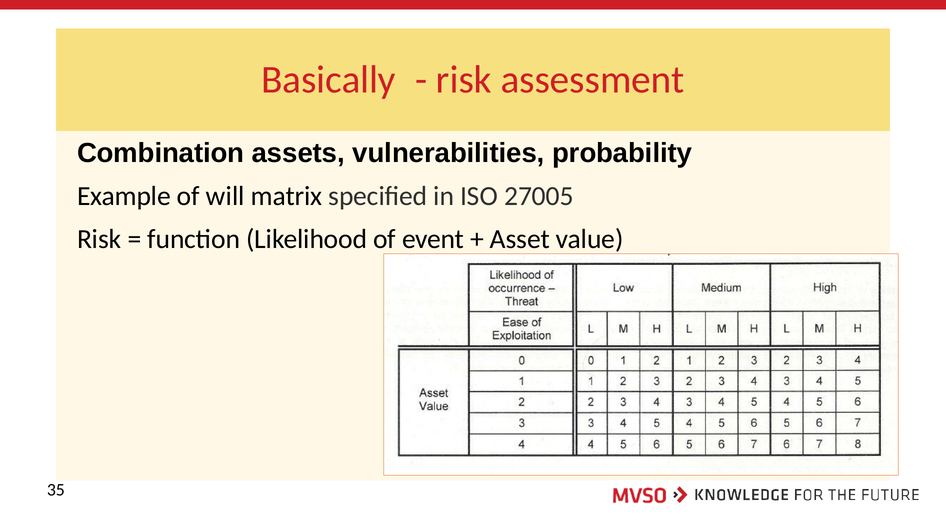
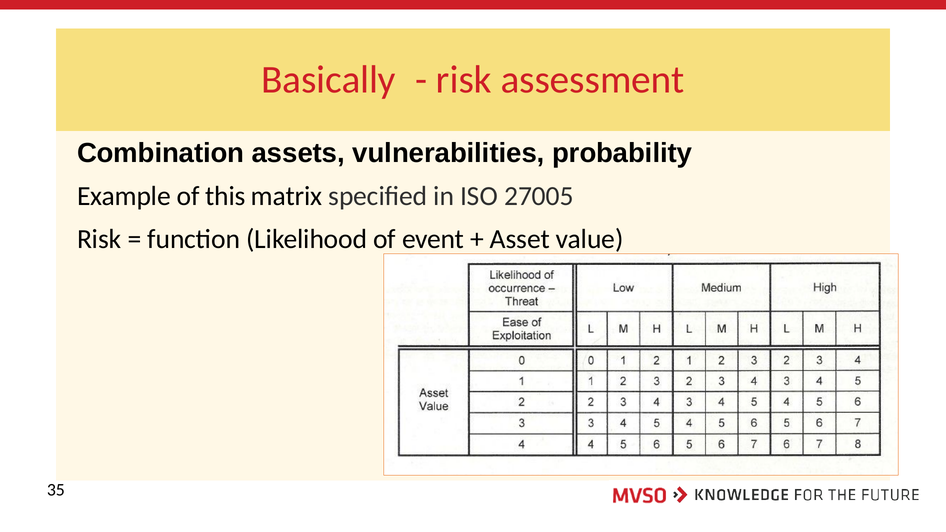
will: will -> this (225, 196)
